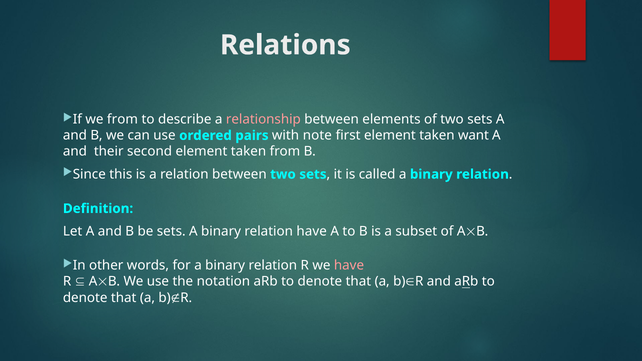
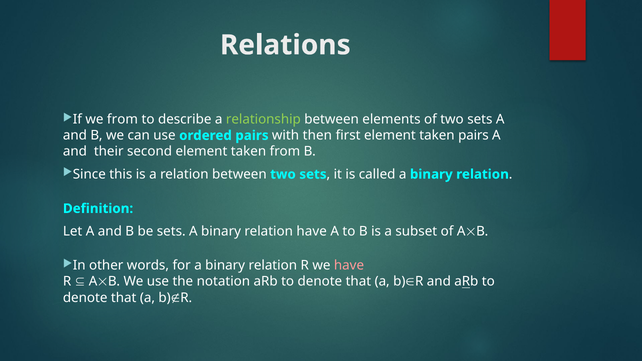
relationship colour: pink -> light green (263, 119)
note: note -> then (317, 136)
taken want: want -> pairs (473, 136)
